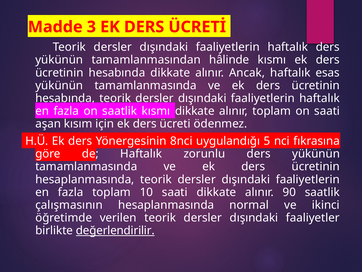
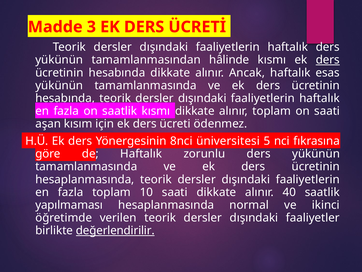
ders underline: none -> present (328, 60)
uygulandığı: uygulandığı -> üniversitesi (228, 141)
90: 90 -> 40 (289, 192)
çalışmasının: çalışmasının -> yapılmaması (69, 205)
